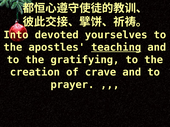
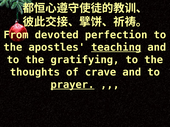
Into: Into -> From (16, 35)
yourselves: yourselves -> perfection (116, 35)
creation: creation -> thoughts (35, 72)
prayer underline: none -> present (72, 85)
